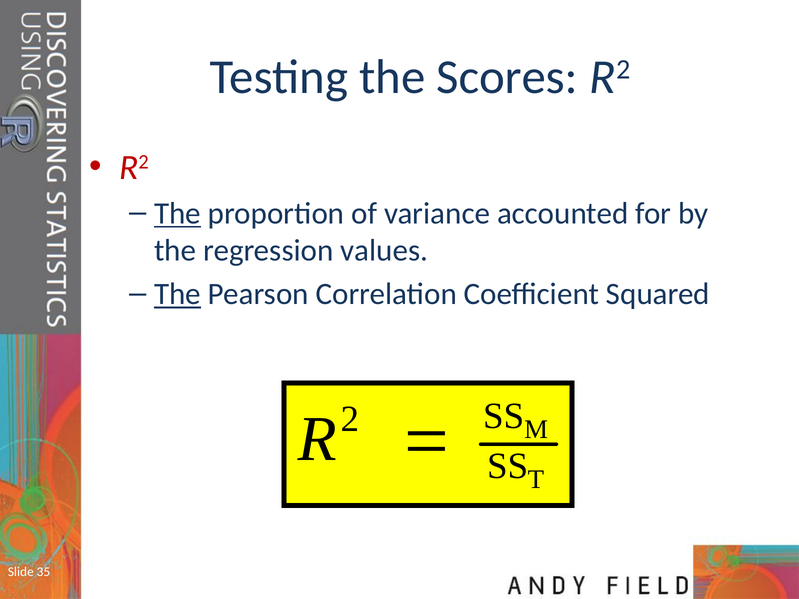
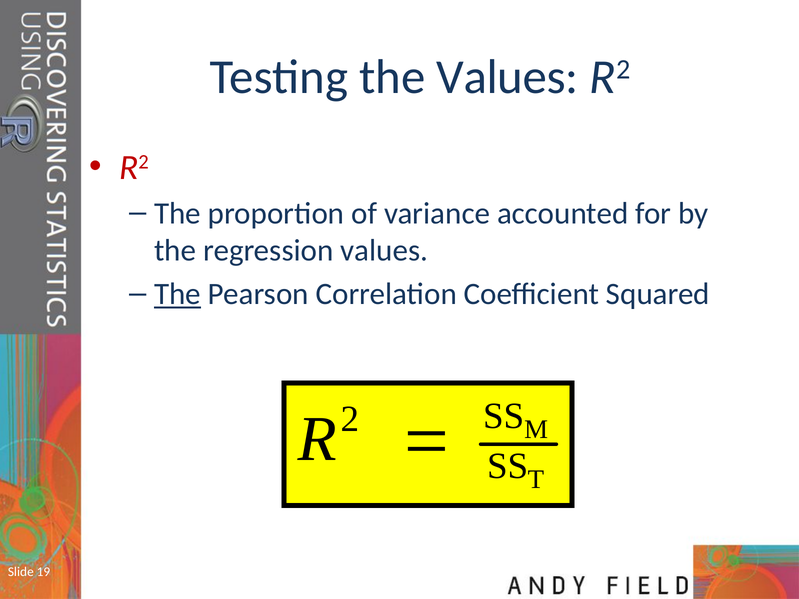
the Scores: Scores -> Values (507, 77)
The underline: present -> none (177, 213)
35: 35 -> 19 (43, 572)
